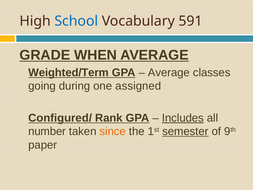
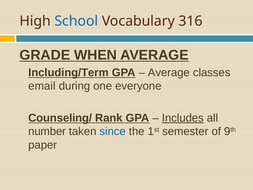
591: 591 -> 316 (191, 21)
Weighted/Term: Weighted/Term -> Including/Term (69, 72)
going: going -> email (42, 86)
assigned: assigned -> everyone (138, 86)
Configured/: Configured/ -> Counseling/ (60, 118)
since colour: orange -> blue (113, 131)
semester underline: present -> none (185, 131)
